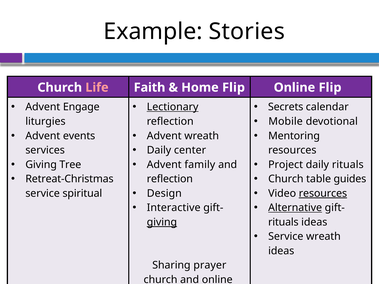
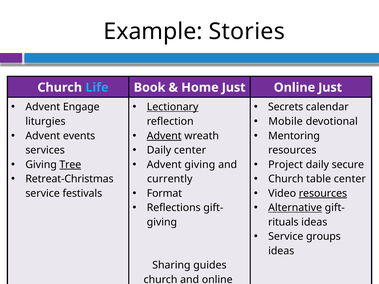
Life colour: pink -> light blue (97, 88)
Faith: Faith -> Book (150, 88)
Home Flip: Flip -> Just (234, 88)
Online Flip: Flip -> Just (330, 88)
Advent underline: none -> present (164, 136)
Tree underline: none -> present (70, 165)
Advent family: family -> giving (200, 165)
daily rituals: rituals -> secure (348, 165)
table guides: guides -> center (350, 179)
reflection: reflection -> currently (170, 179)
Design: Design -> Format (164, 193)
spiritual: spiritual -> festivals (82, 193)
Interactive: Interactive -> Reflections (174, 208)
giving underline: present -> none (162, 222)
Service wreath: wreath -> groups (323, 237)
prayer: prayer -> guides (210, 265)
